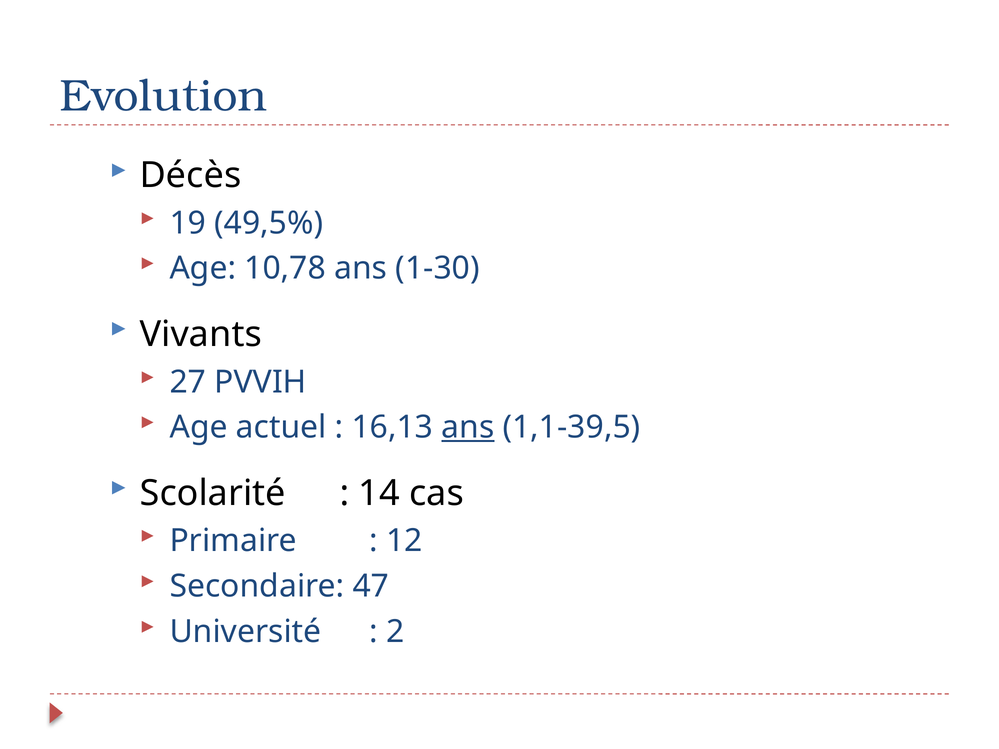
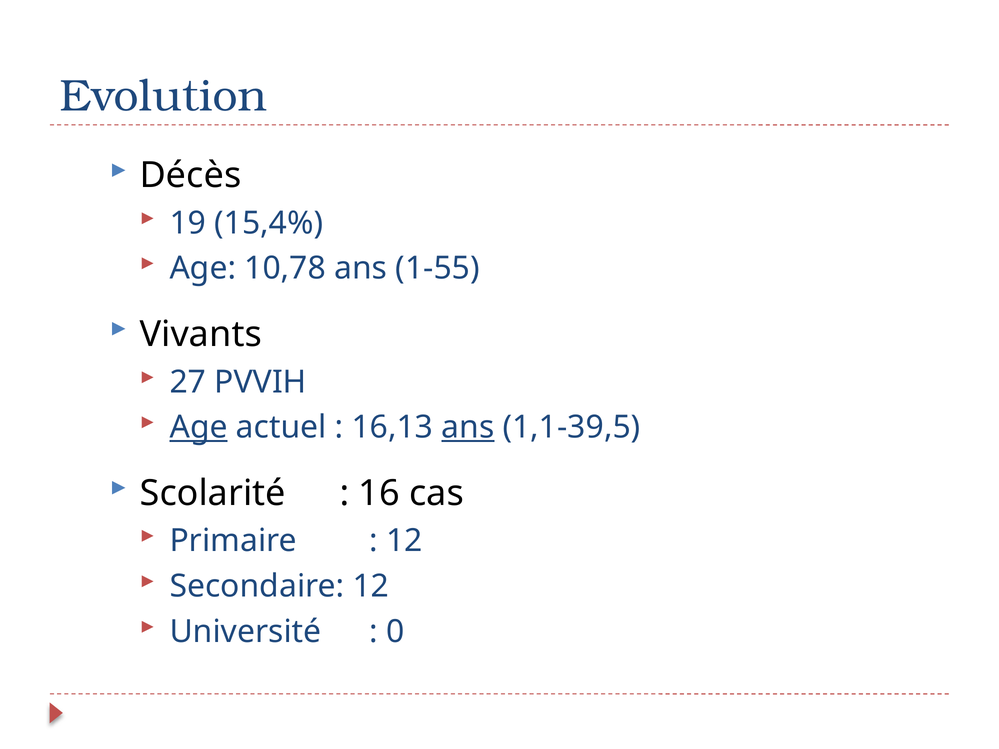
49,5%: 49,5% -> 15,4% (269, 223)
1-30: 1-30 -> 1-55 (438, 268)
Age underline: none -> present (199, 427)
14: 14 -> 16 (379, 494)
Secondaire 47: 47 -> 12 (371, 586)
2: 2 -> 0 (395, 632)
